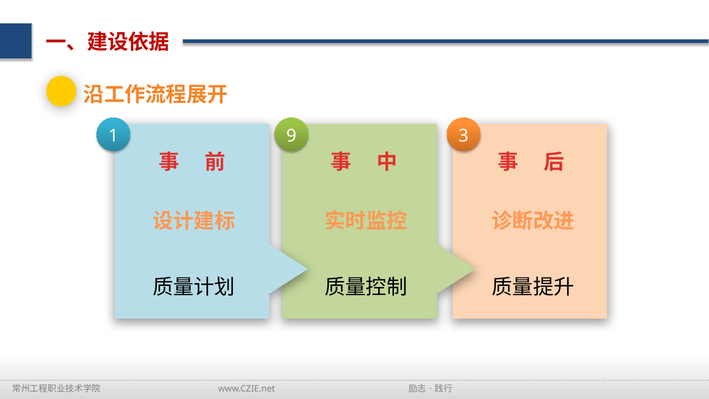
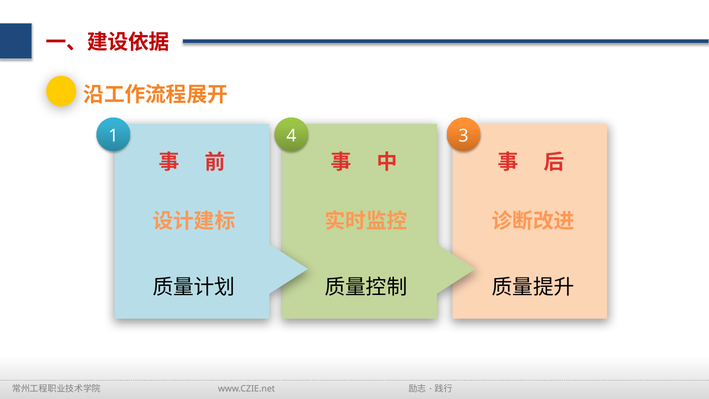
9: 9 -> 4 (291, 136)
